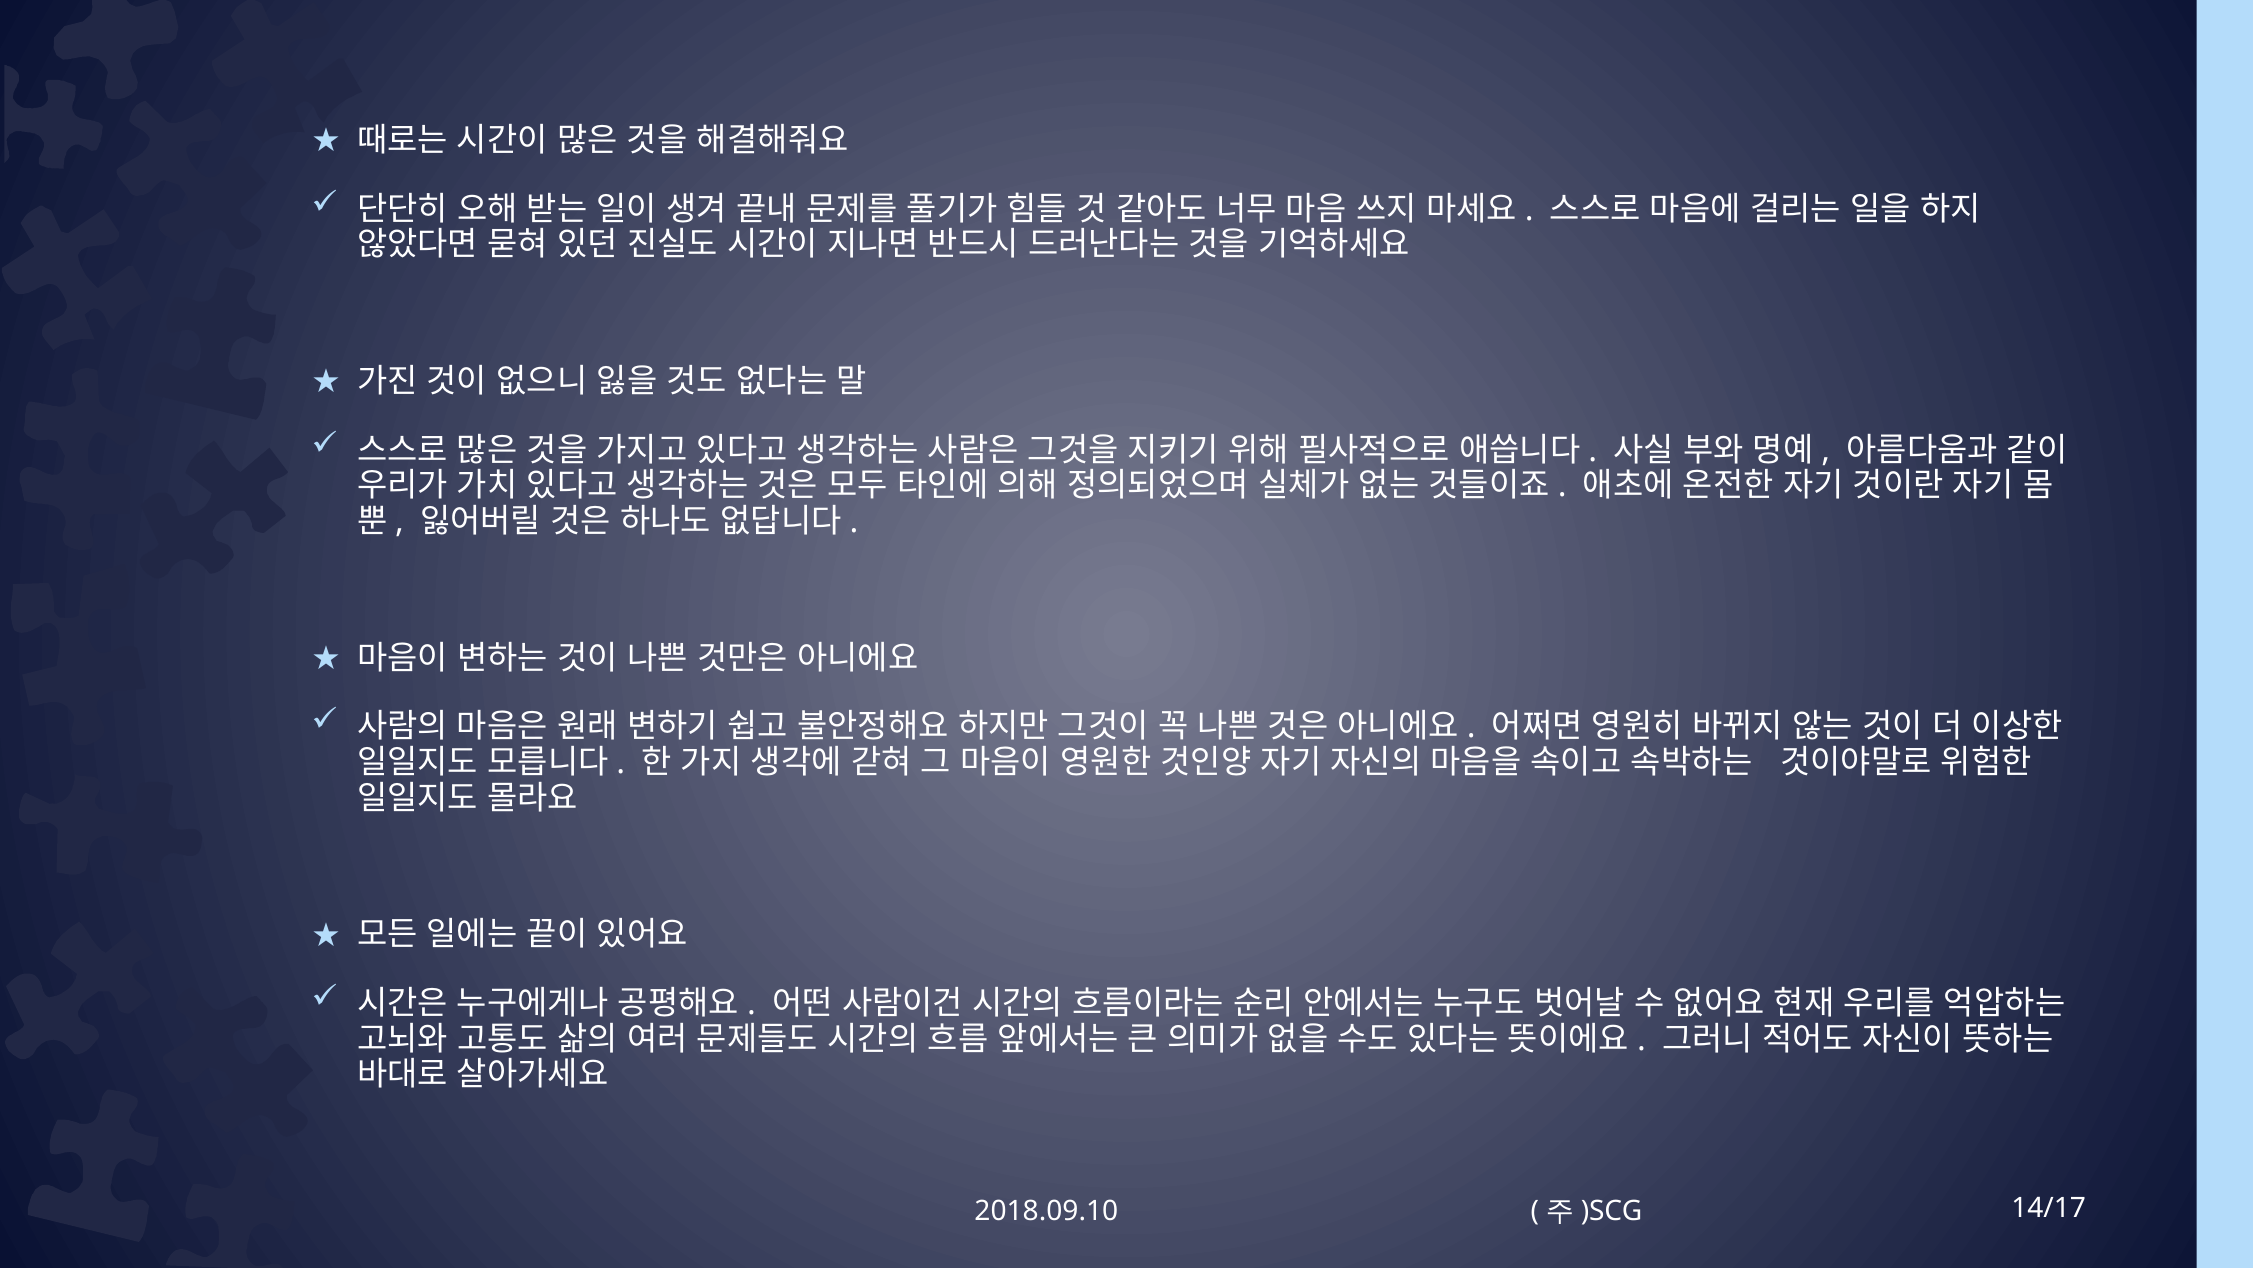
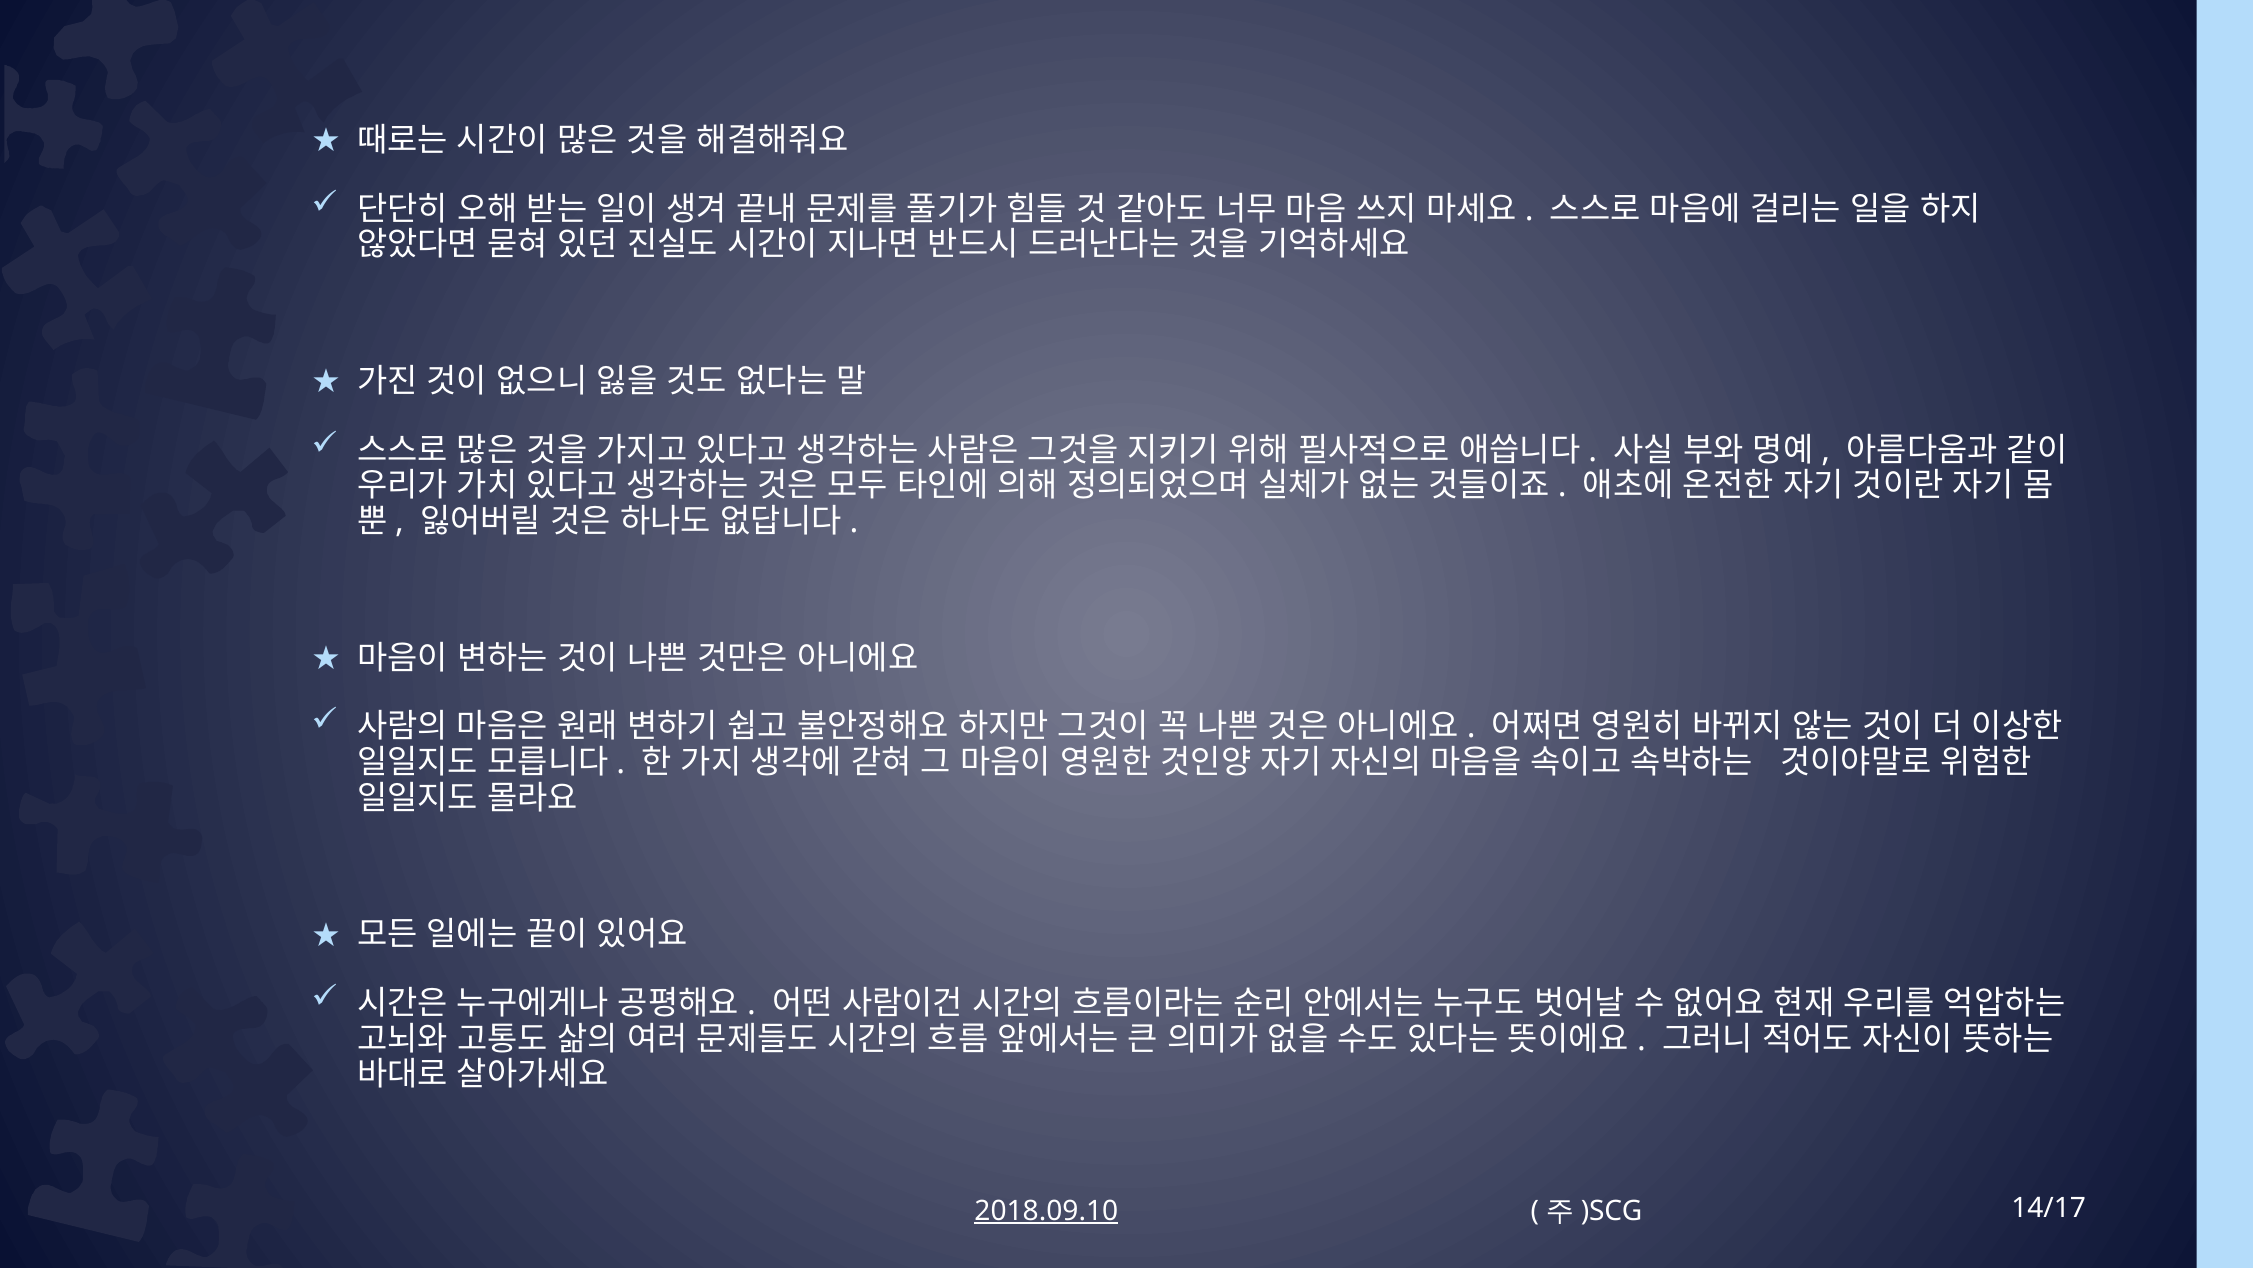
2018.09.10 underline: none -> present (1046, 1211)
